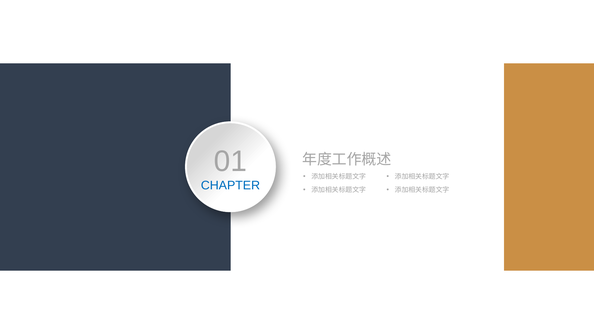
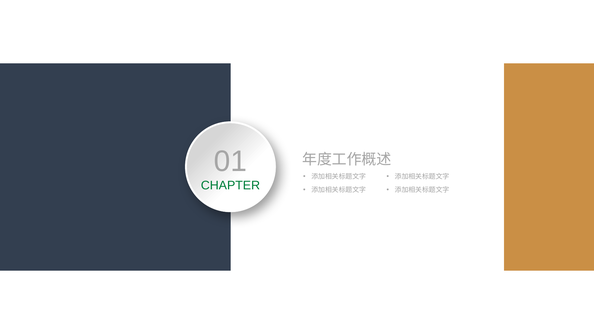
CHAPTER colour: blue -> green (230, 185)
